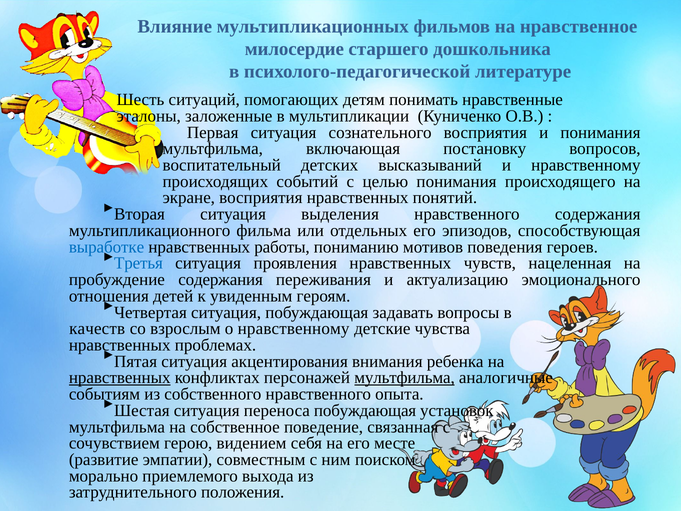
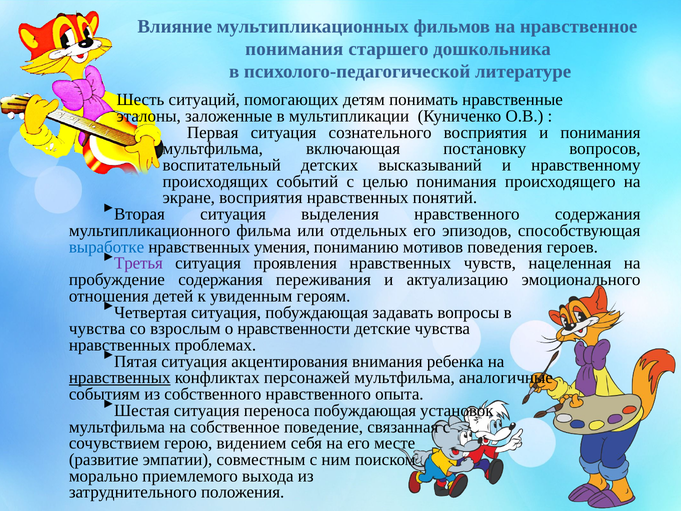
милосердие: милосердие -> понимания (294, 49)
работы: работы -> умения (282, 247)
Третья colour: blue -> purple (138, 263)
качеств: качеств -> чувства (97, 329)
о нравственному: нравственному -> нравственности (294, 329)
мультфильма underline: present -> none (405, 378)
